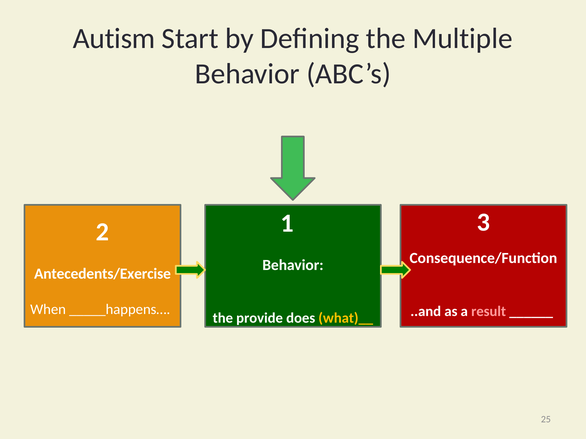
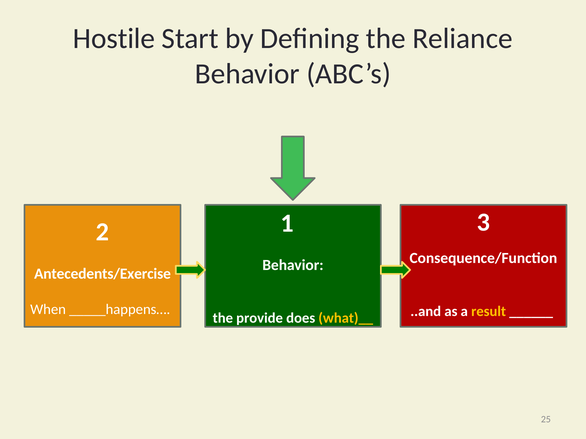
Autism: Autism -> Hostile (114, 39)
Multiple: Multiple -> Reliance (462, 39)
result colour: pink -> yellow (489, 312)
